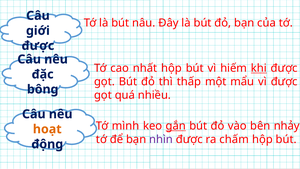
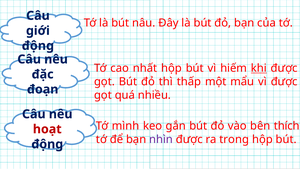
được: được -> động (38, 46)
bông: bông -> đoạn (43, 89)
gắn underline: present -> none (176, 126)
nhảy: nhảy -> thích (287, 126)
hoạt colour: orange -> red (47, 129)
chấm: chấm -> trong (234, 139)
